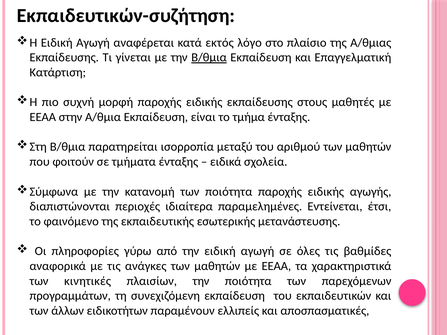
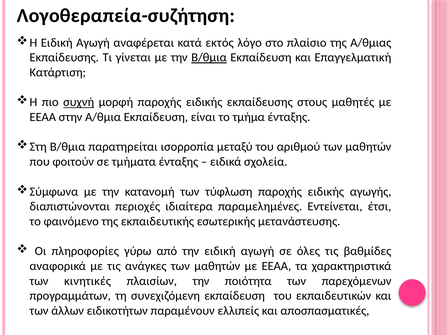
Εκπαιδευτικών-συζήτηση: Εκπαιδευτικών-συζήτηση -> Λογοθεραπεία-συζήτηση (126, 16)
συχνή underline: none -> present (79, 102)
των ποιότητα: ποιότητα -> τύφλωση (229, 192)
